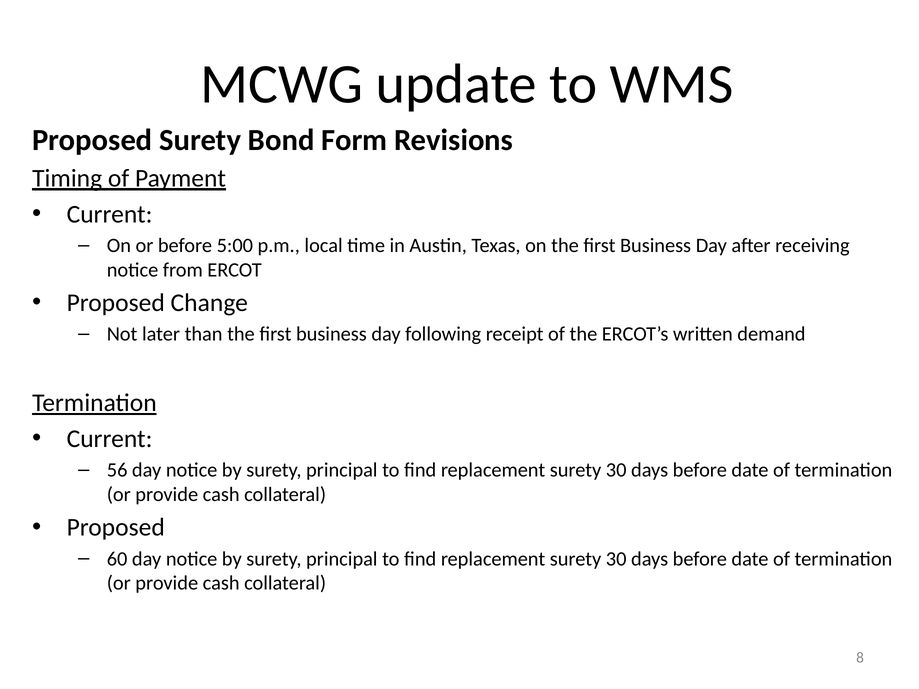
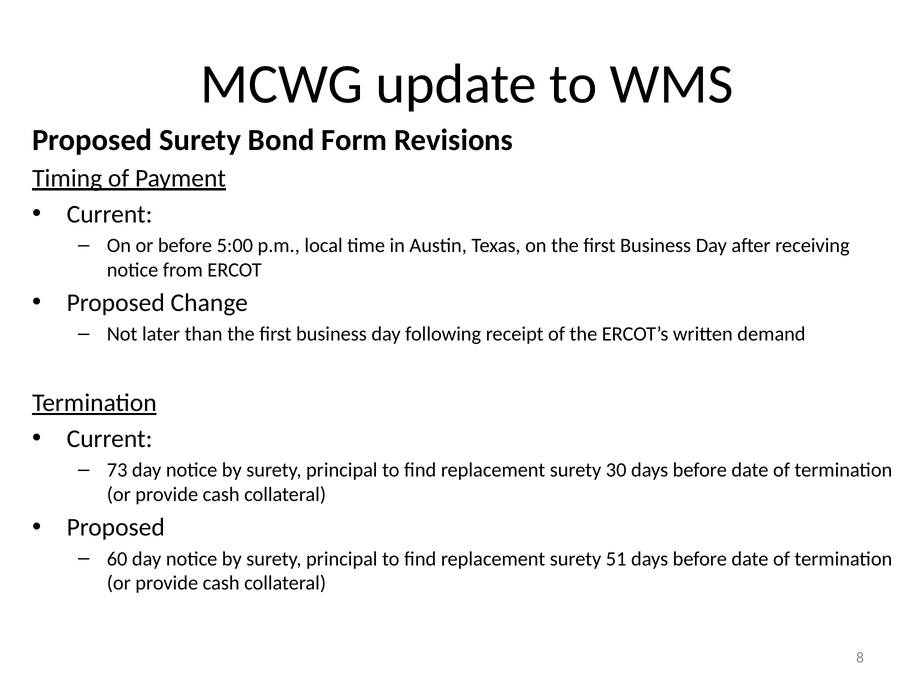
56: 56 -> 73 (117, 470)
30: 30 -> 51 (616, 559)
